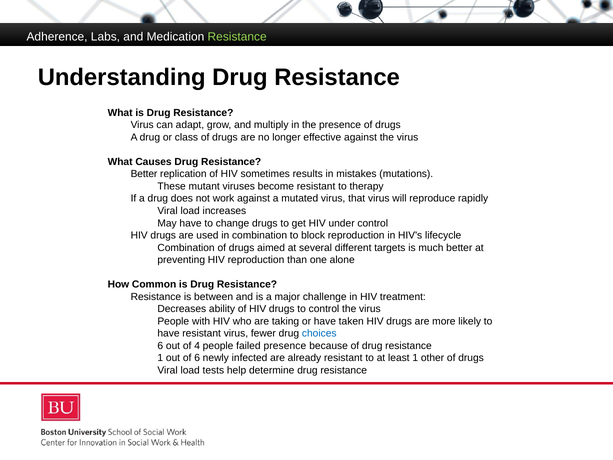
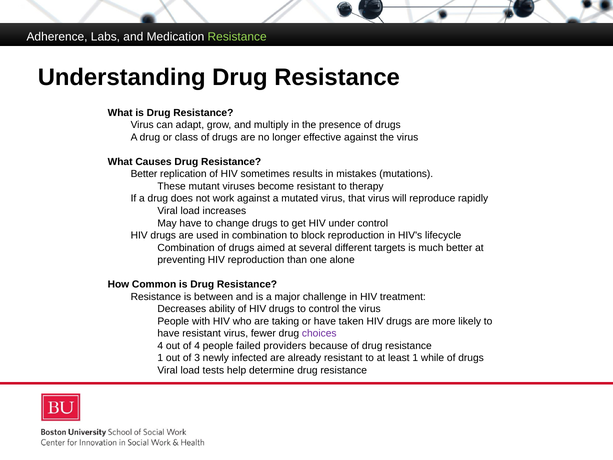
choices colour: blue -> purple (319, 333)
6: 6 -> 4 (160, 346)
failed presence: presence -> providers (285, 346)
of 6: 6 -> 3 (197, 358)
other: other -> while (433, 358)
